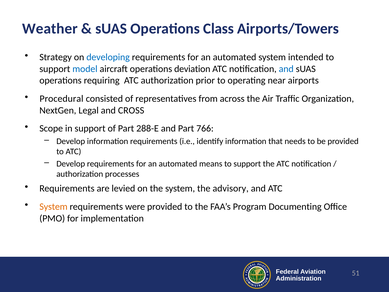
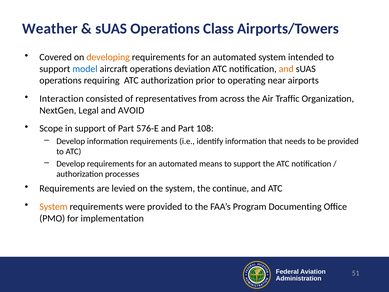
Strategy: Strategy -> Covered (56, 57)
developing colour: blue -> orange (108, 57)
and colour: blue -> orange (286, 69)
Procedural: Procedural -> Interaction (62, 99)
CROSS: CROSS -> AVOID (131, 110)
288-E: 288-E -> 576-E (148, 128)
766: 766 -> 108 (205, 128)
advisory: advisory -> continue (231, 188)
